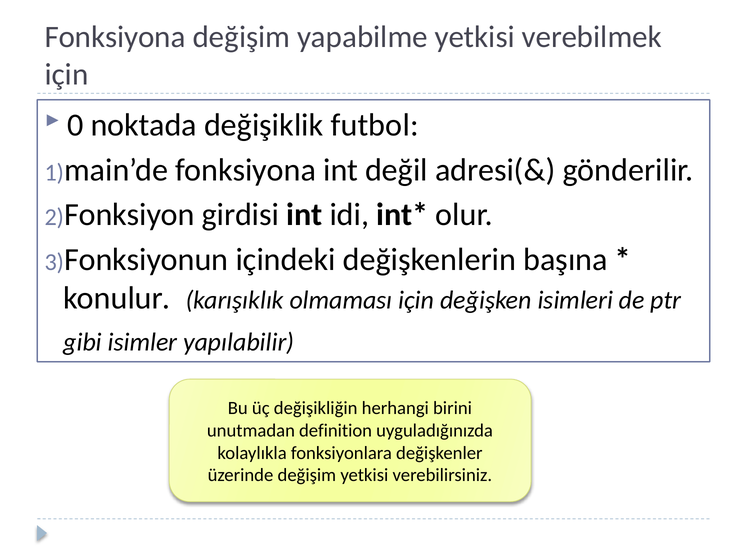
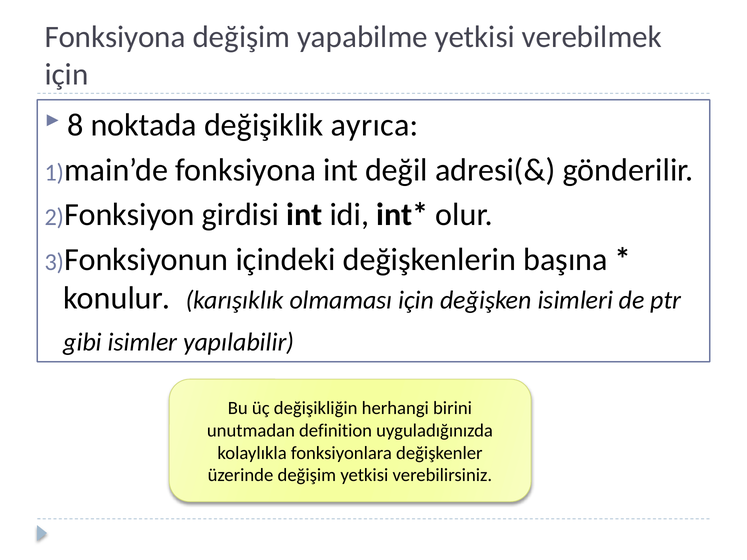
0: 0 -> 8 (75, 125)
futbol: futbol -> ayrıca (375, 125)
